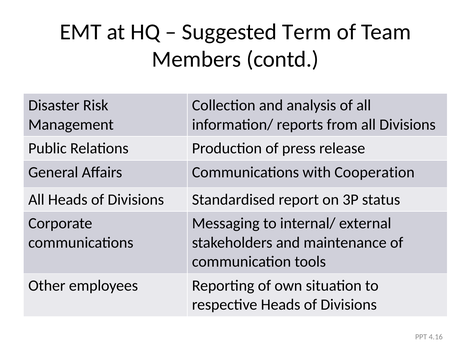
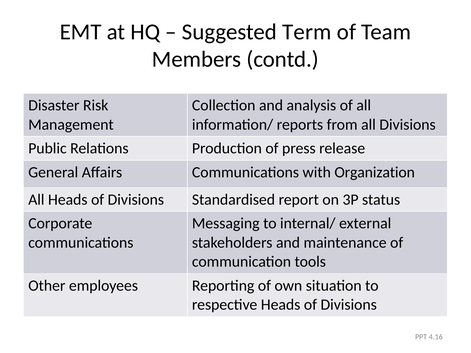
Cooperation: Cooperation -> Organization (375, 172)
